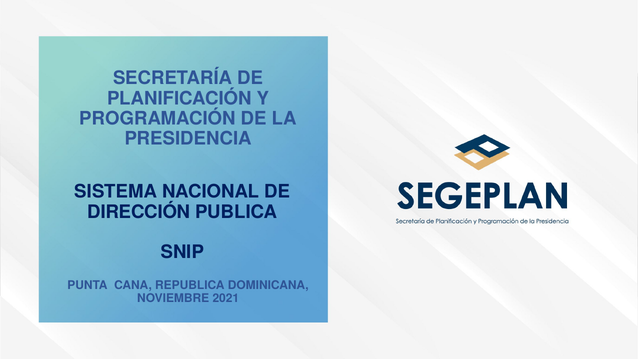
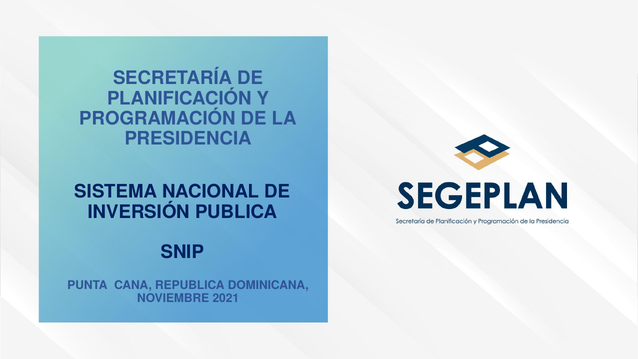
DIRECCIÓN: DIRECCIÓN -> INVERSIÓN (139, 212)
